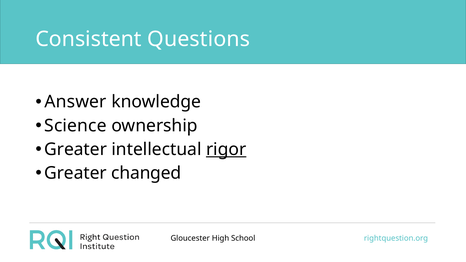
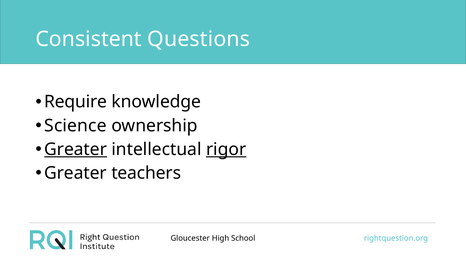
Answer: Answer -> Require (76, 102)
Greater underline: none -> present (76, 149)
changed: changed -> teachers (146, 173)
